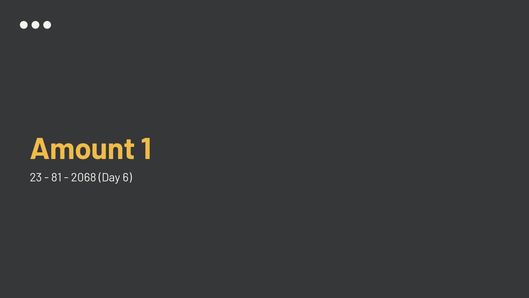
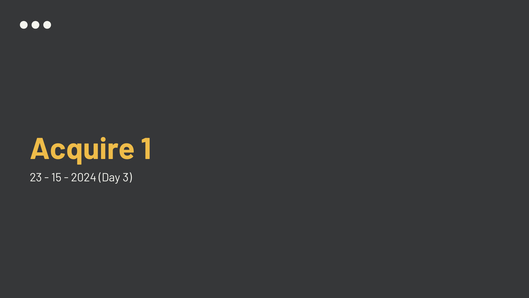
Amount: Amount -> Acquire (82, 149)
81: 81 -> 15 (56, 177)
2068: 2068 -> 2024 (84, 177)
6: 6 -> 3 (127, 177)
